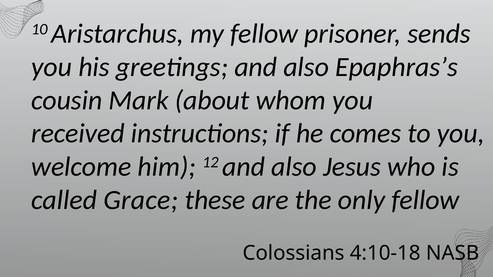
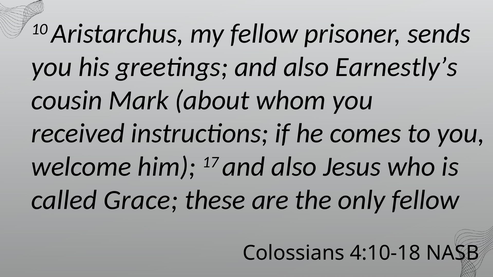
Epaphras’s: Epaphras’s -> Earnestly’s (396, 67)
12: 12 -> 17 (210, 162)
